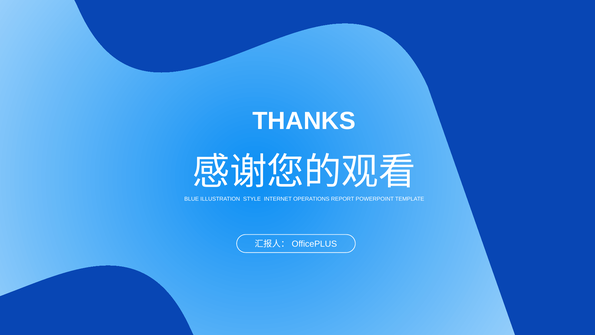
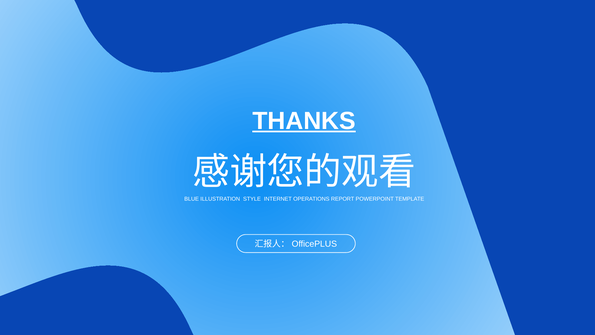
THANKS underline: none -> present (304, 121)
